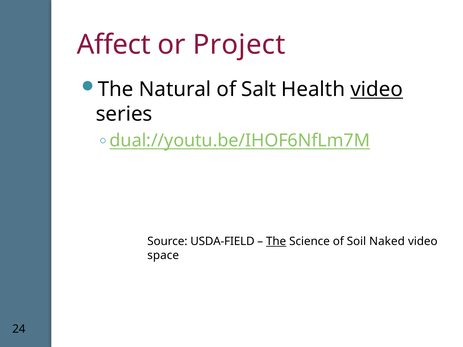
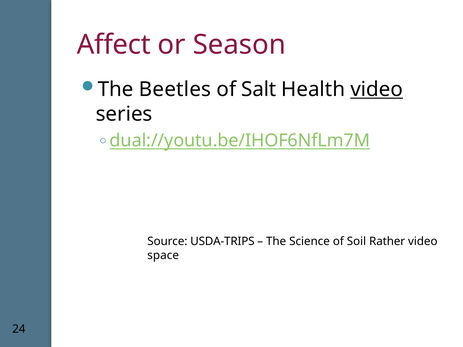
Project: Project -> Season (239, 45)
Natural: Natural -> Beetles (175, 89)
USDA-FIELD: USDA-FIELD -> USDA-TRIPS (222, 242)
The underline: present -> none (276, 242)
Naked: Naked -> Rather (387, 242)
